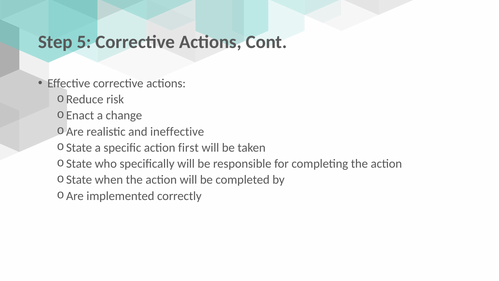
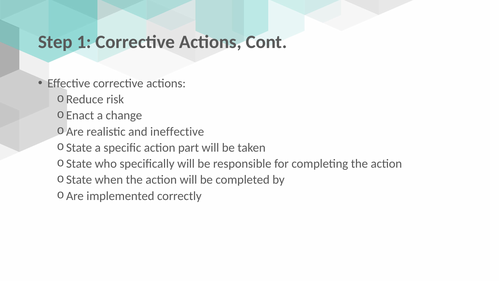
5: 5 -> 1 (84, 42)
first: first -> part (189, 147)
